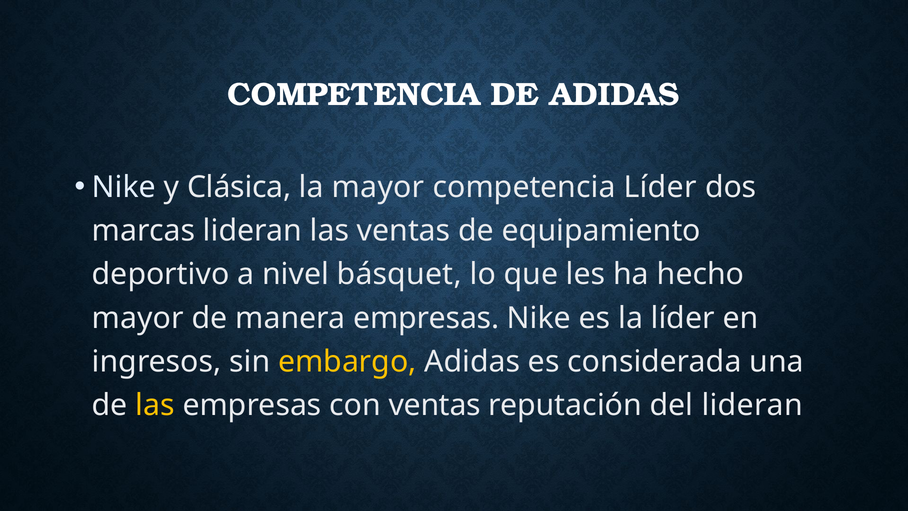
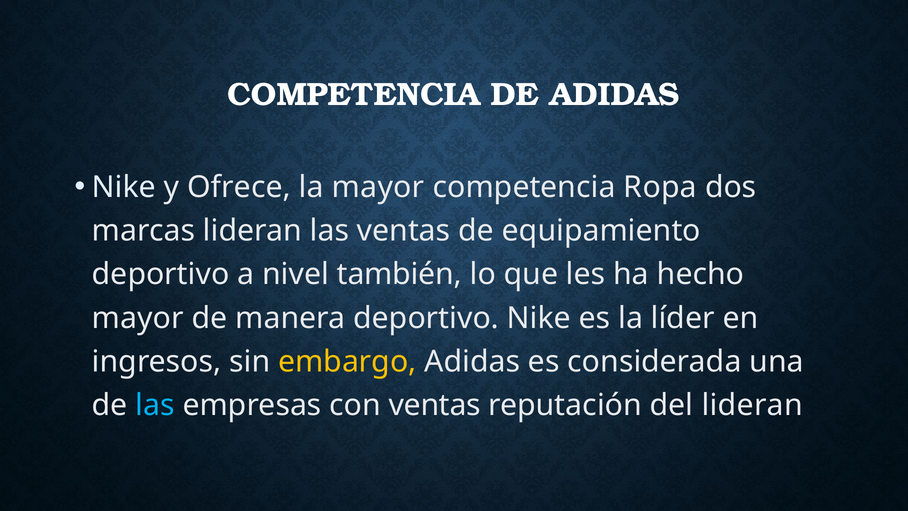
Clásica: Clásica -> Ofrece (239, 187)
competencia Líder: Líder -> Ropa (660, 187)
básquet: básquet -> también (399, 274)
manera empresas: empresas -> deportivo (426, 318)
las colour: yellow -> light blue (155, 405)
